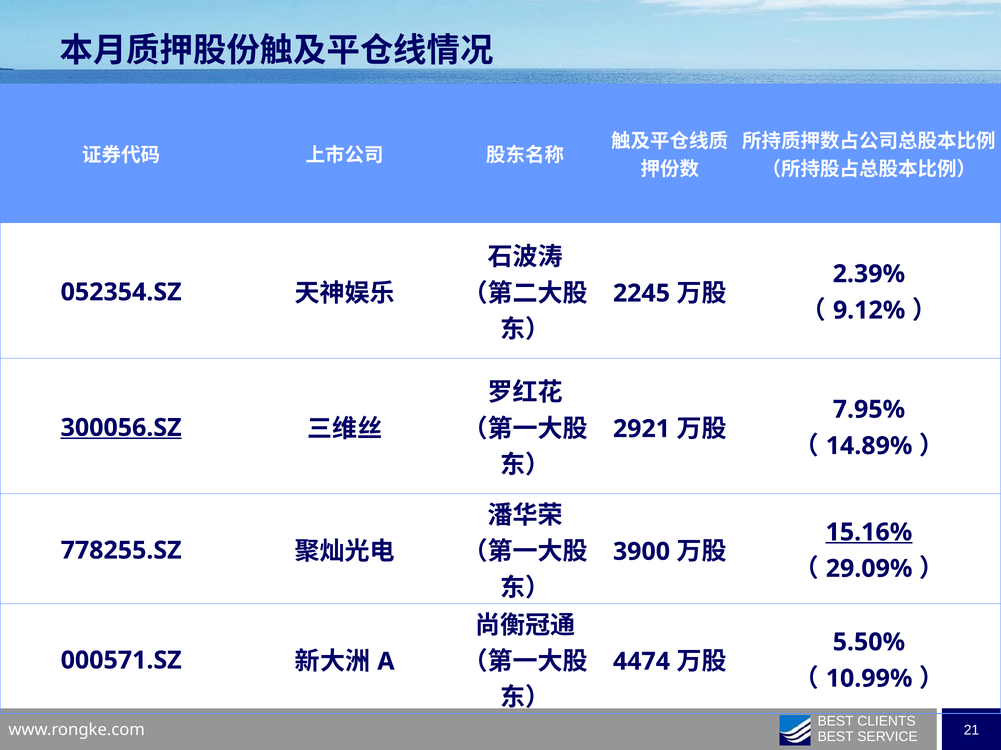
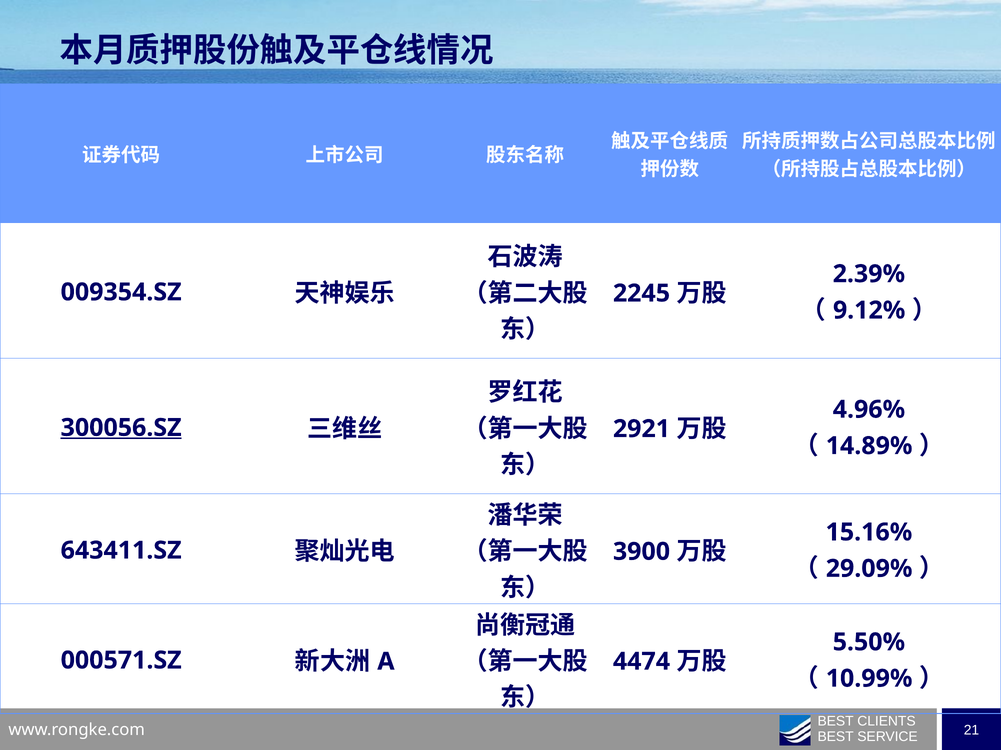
052354.SZ: 052354.SZ -> 009354.SZ (121, 292)
7.95%: 7.95% -> 4.96% (869, 410)
15.16% underline: present -> none (869, 533)
778255.SZ: 778255.SZ -> 643411.SZ (121, 551)
